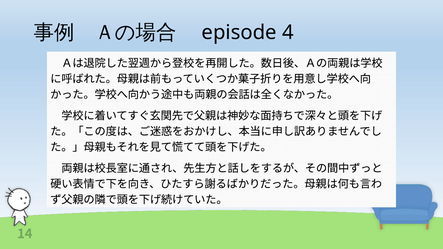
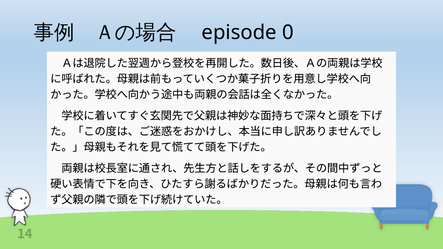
4: 4 -> 0 (288, 32)
